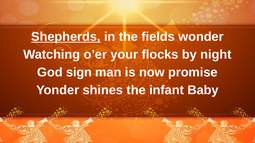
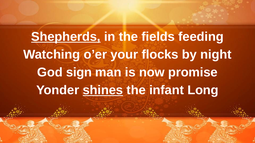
wonder: wonder -> feeding (201, 37)
shines underline: none -> present (103, 90)
Baby: Baby -> Long (203, 90)
